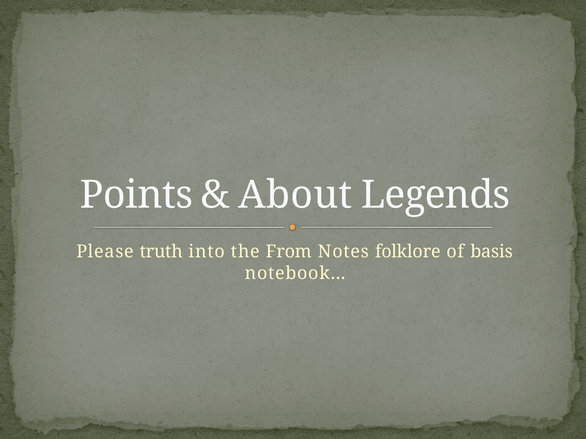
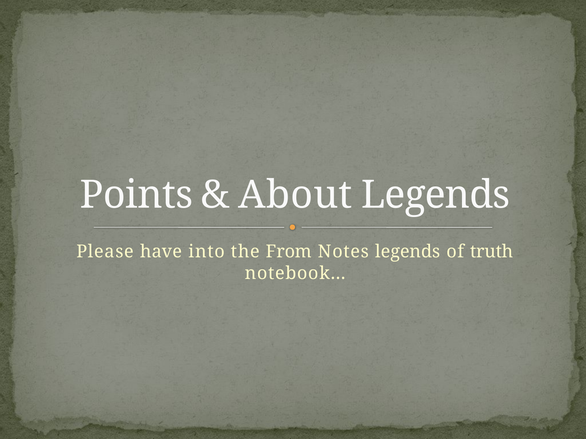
truth: truth -> have (161, 252)
Notes folklore: folklore -> legends (408, 252)
basis: basis -> truth (492, 252)
